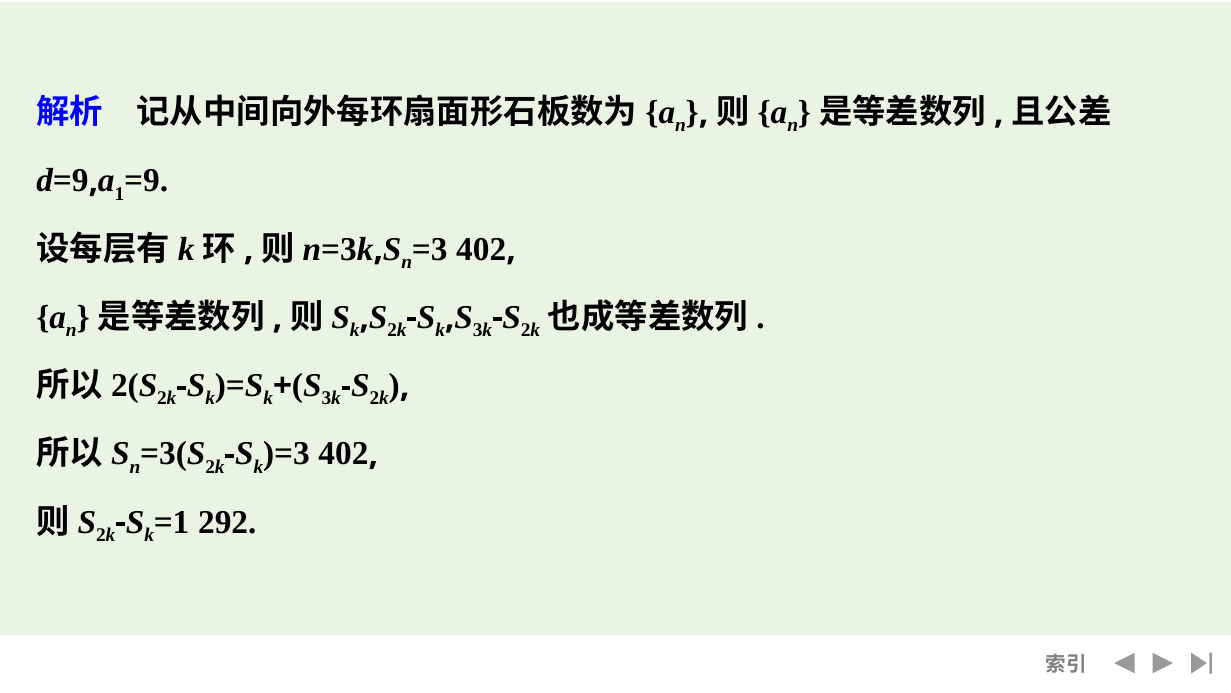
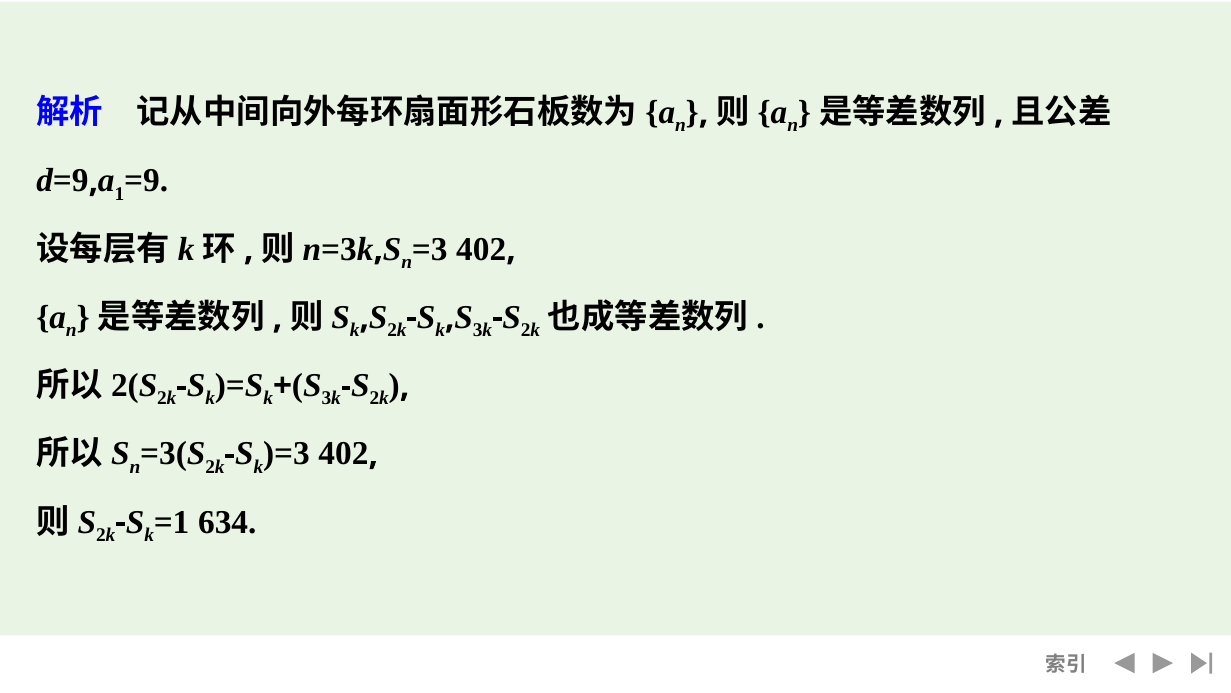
292: 292 -> 634 (227, 522)
